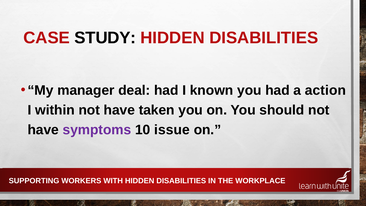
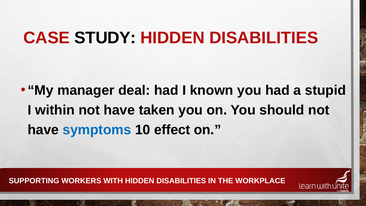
action: action -> stupid (325, 90)
symptoms colour: purple -> blue (97, 130)
issue: issue -> effect (172, 130)
